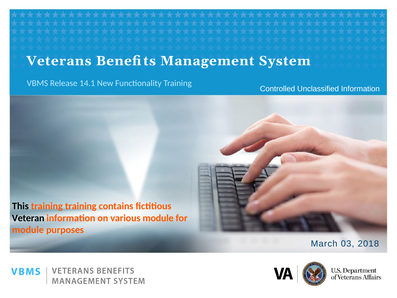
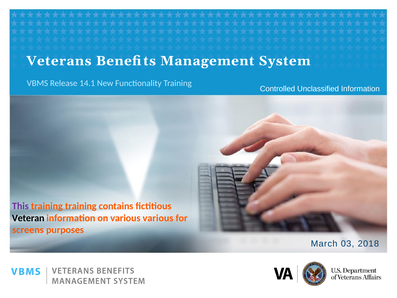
This colour: black -> purple (20, 206)
various module: module -> various (158, 218)
module: module -> screens (28, 230)
